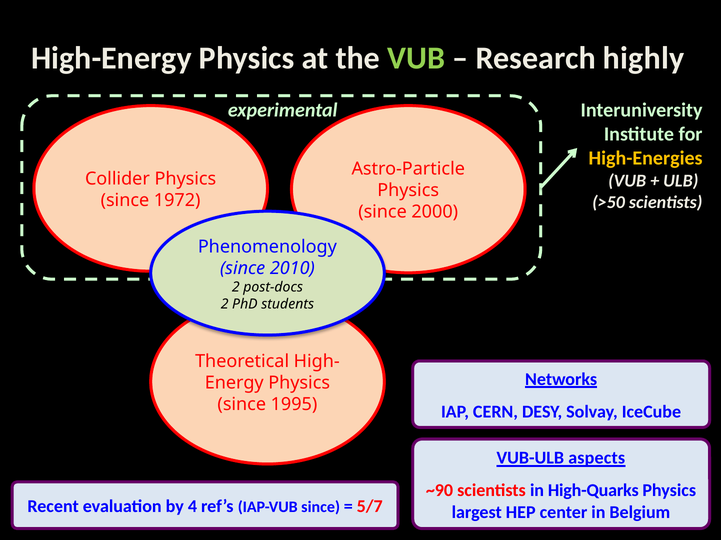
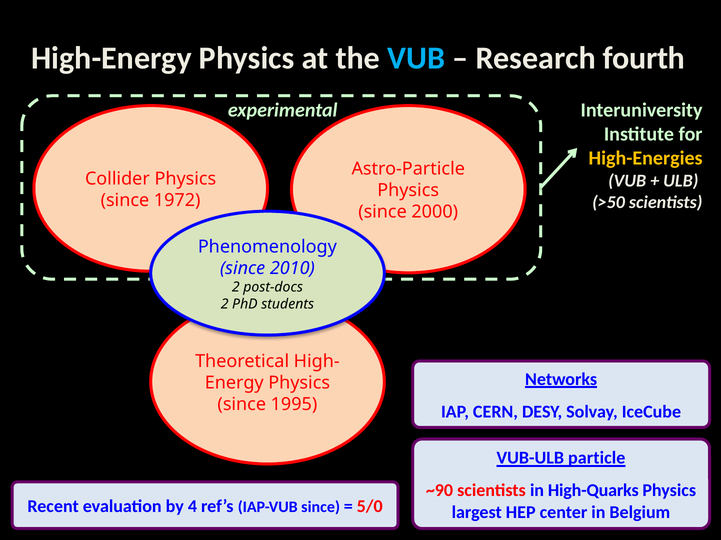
VUB colour: light green -> light blue (416, 58)
highly: highly -> fourth (644, 58)
aspects: aspects -> particle (597, 459)
5/7: 5/7 -> 5/0 (370, 507)
